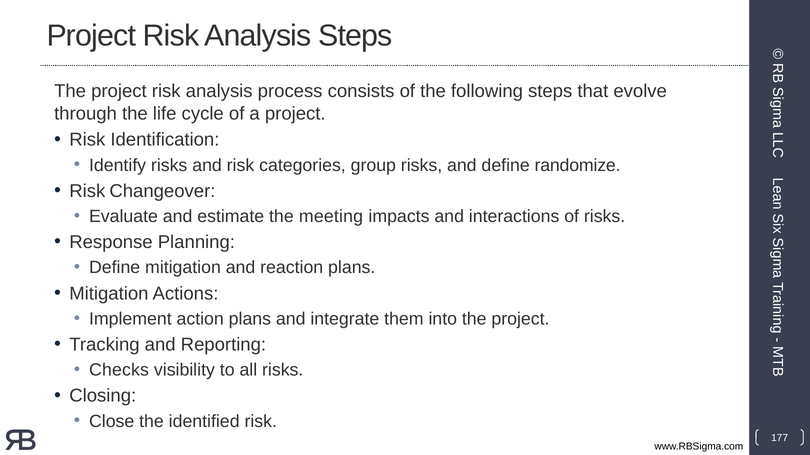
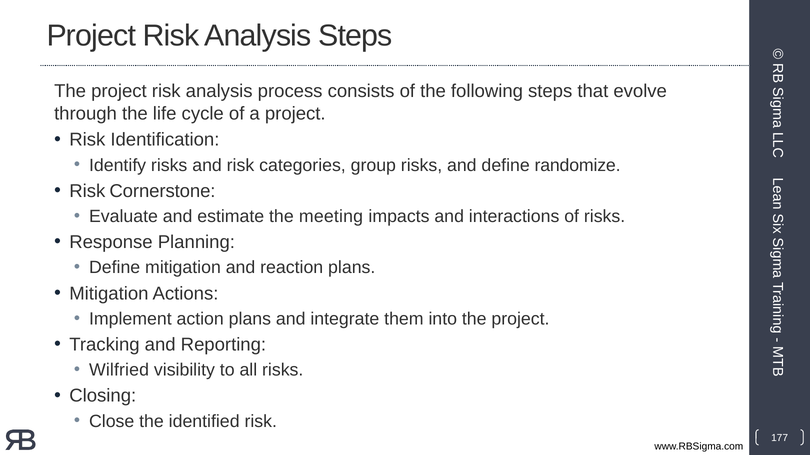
Changeover: Changeover -> Cornerstone (162, 191)
Checks: Checks -> Wilfried (119, 371)
